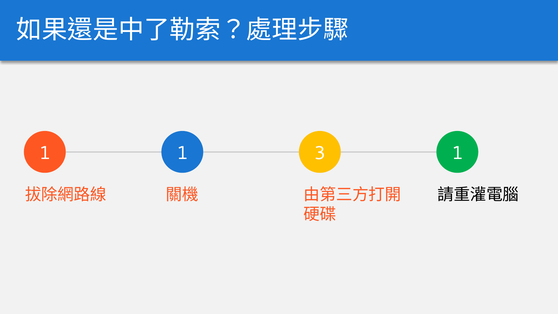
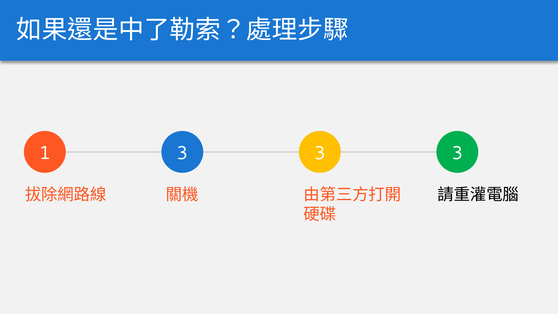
1 1: 1 -> 3 (182, 153)
1: 1 -> 3 (457, 153)
